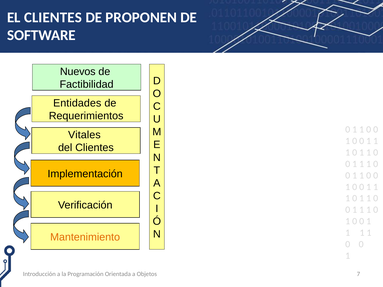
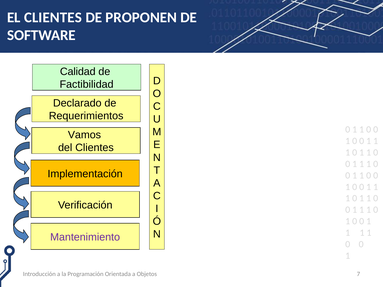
Nuevos: Nuevos -> Calidad (78, 72)
Entidades: Entidades -> Declarado (77, 103)
Vitales: Vitales -> Vamos (84, 135)
Mantenimiento colour: orange -> purple (85, 237)
